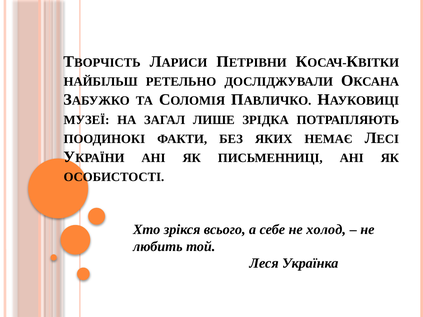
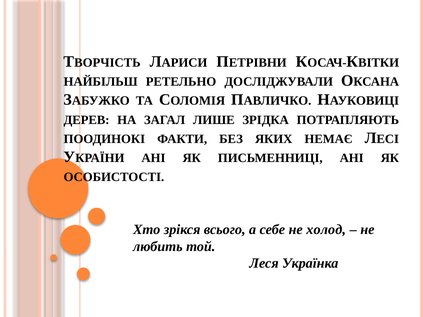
МУЗЕЇ: МУЗЕЇ -> ДЕРЕВ (87, 120)
